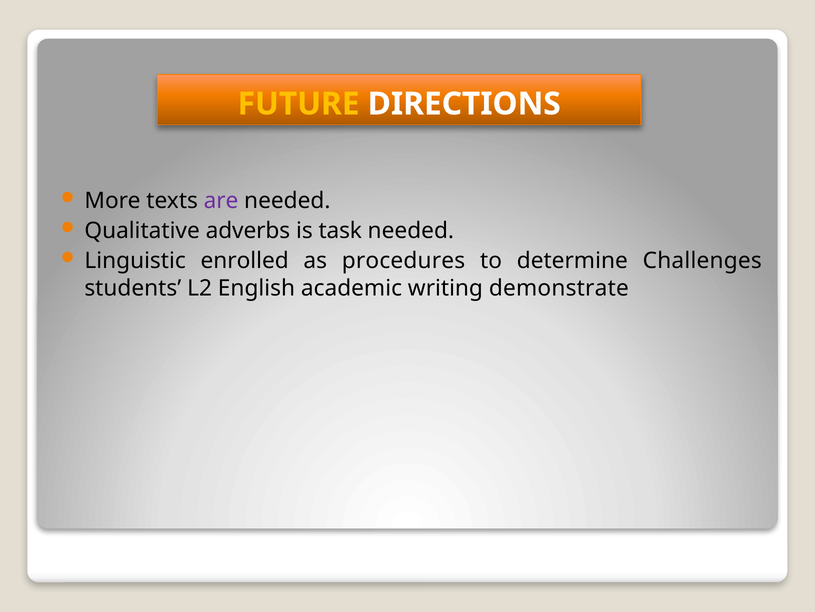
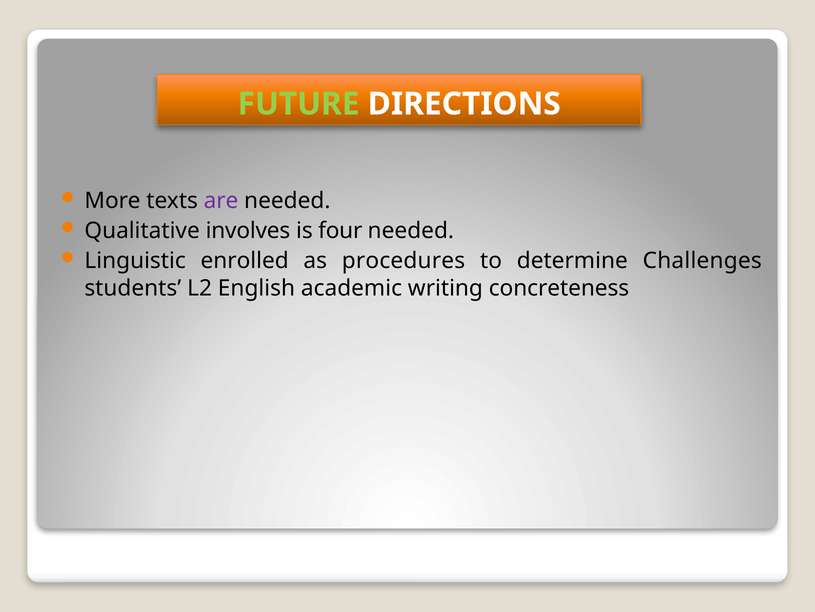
FUTURE colour: yellow -> light green (299, 104)
adverbs: adverbs -> involves (248, 231)
task: task -> four (340, 231)
demonstrate: demonstrate -> concreteness (559, 288)
